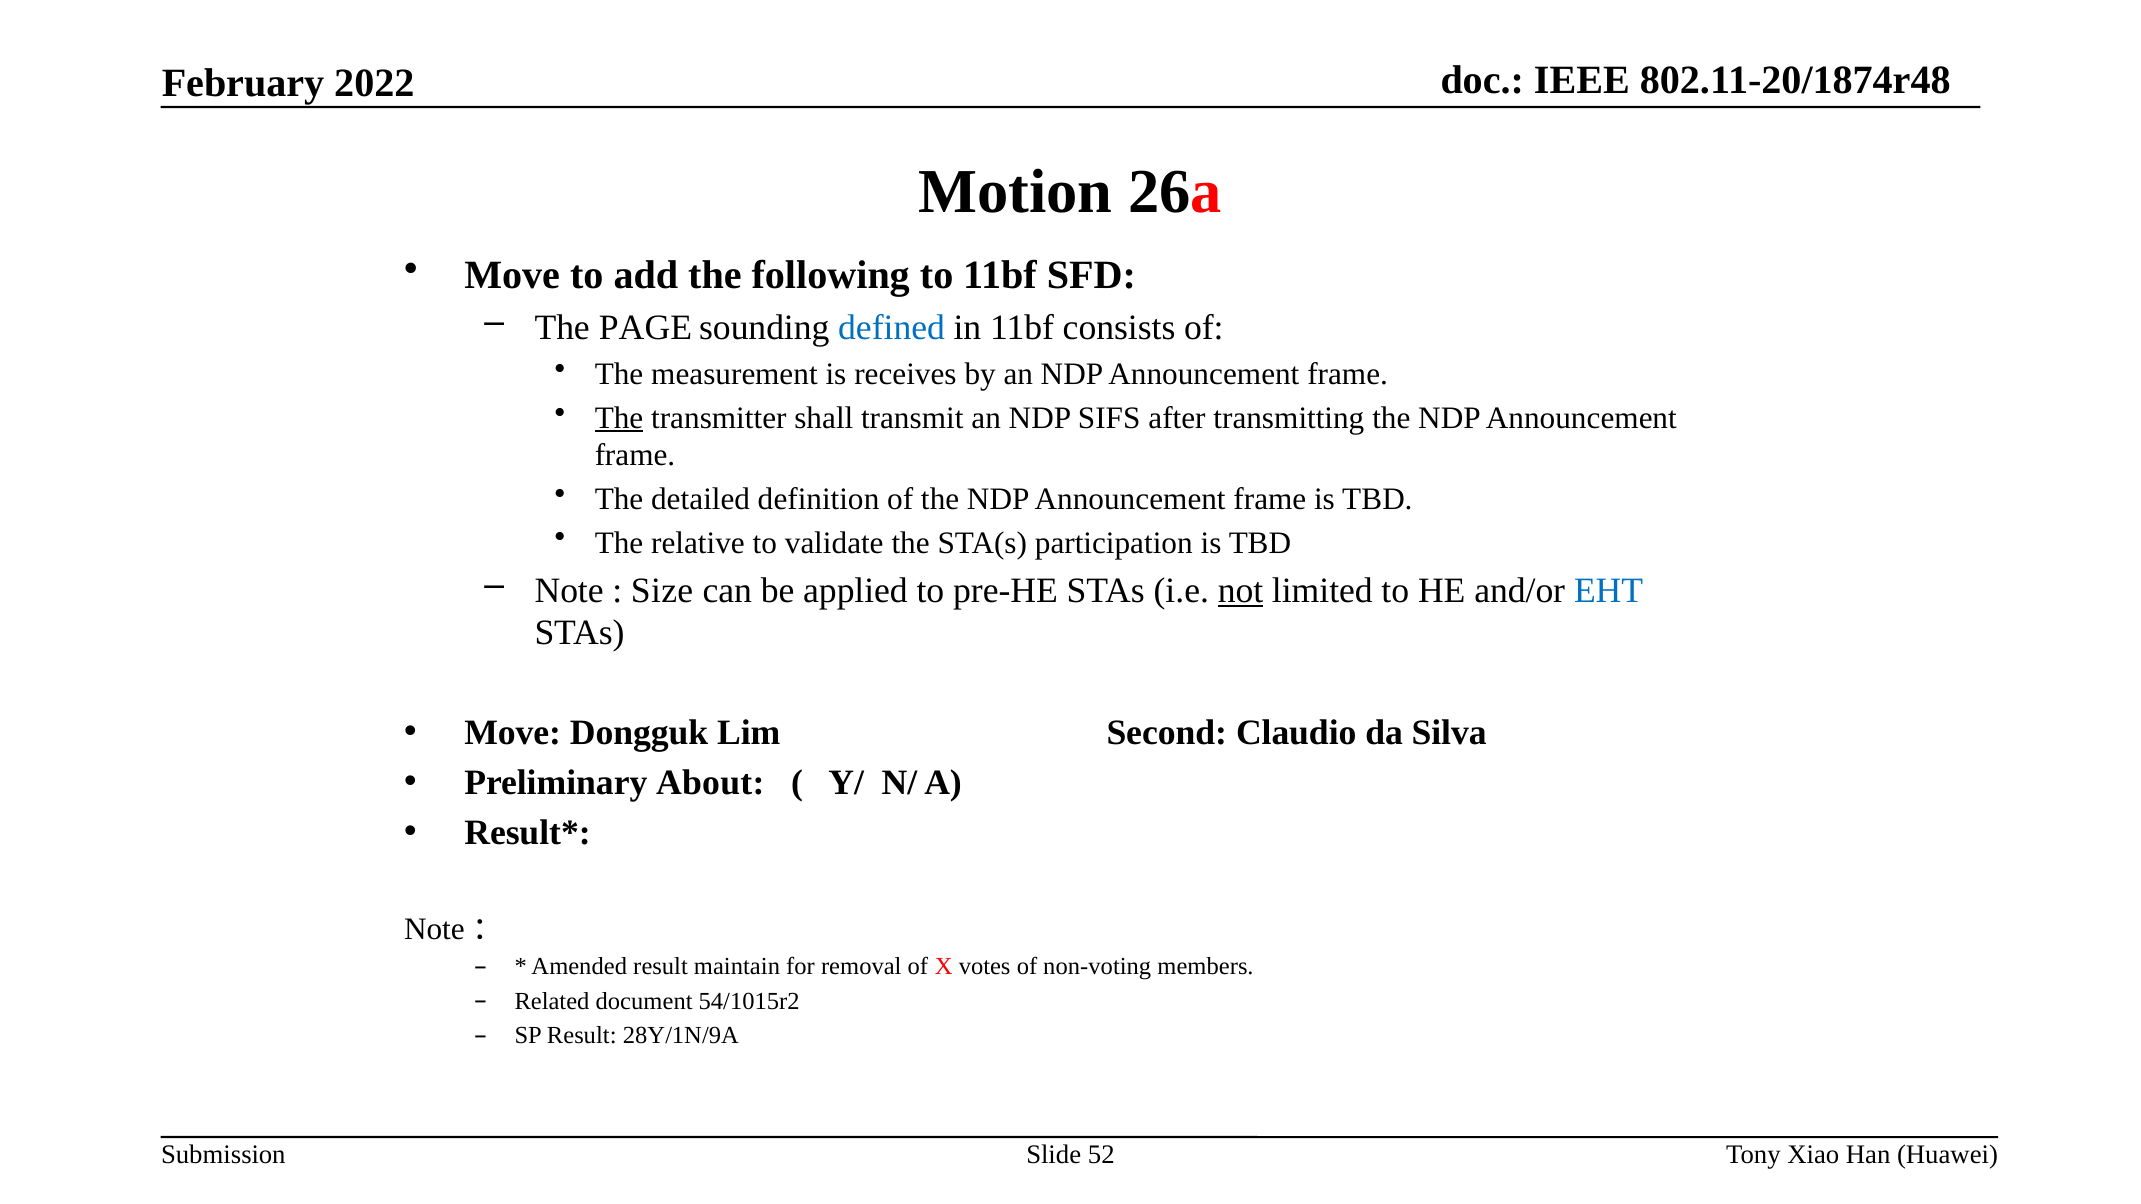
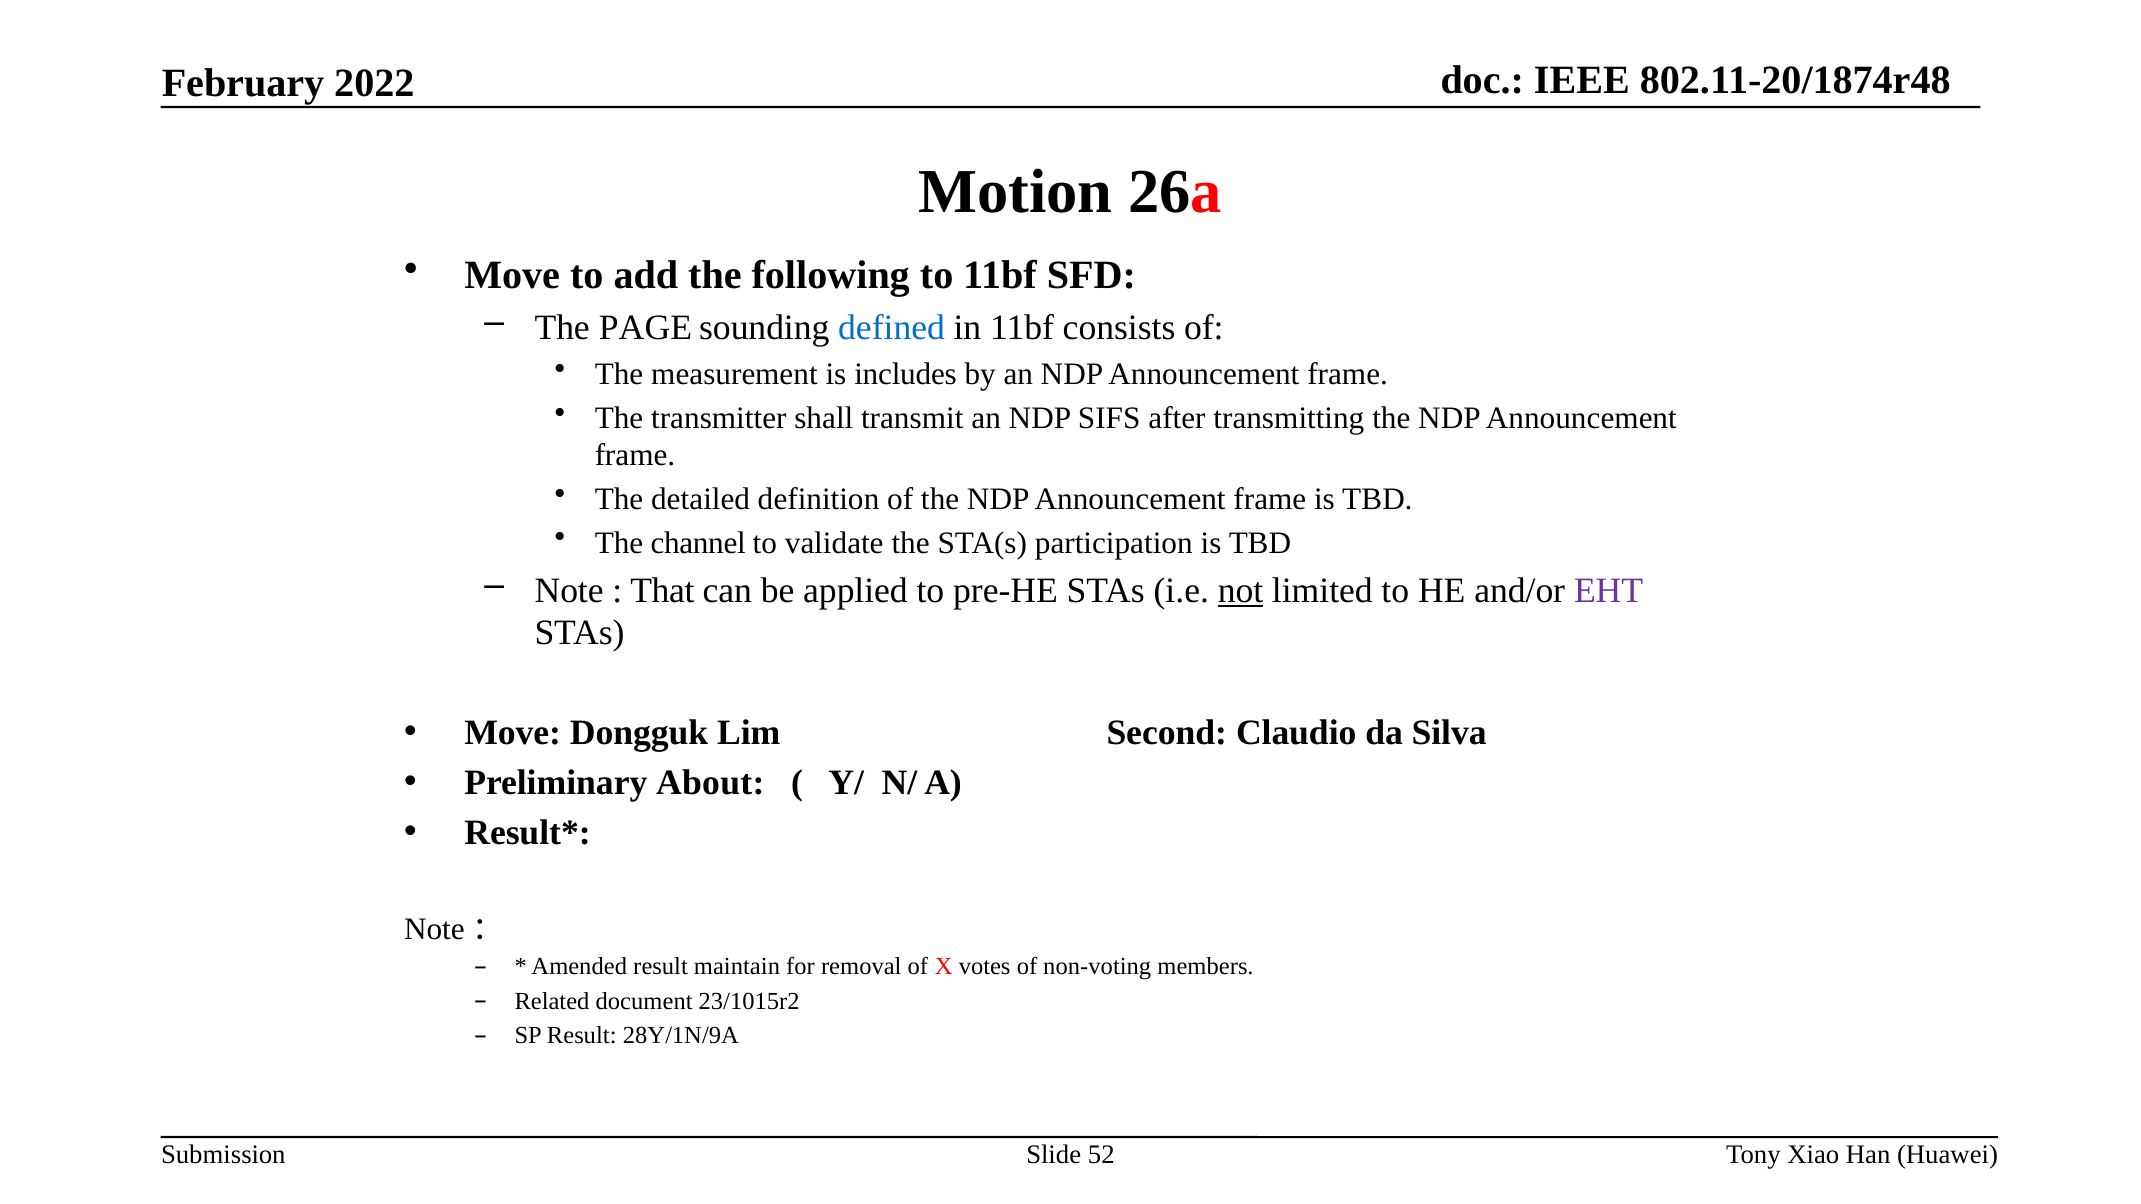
receives: receives -> includes (906, 374)
The underline: present -> none (619, 418)
relative: relative -> channel (698, 543)
Size: Size -> That (662, 591)
EHT colour: blue -> purple (1609, 591)
54/1015r2: 54/1015r2 -> 23/1015r2 (749, 1001)
